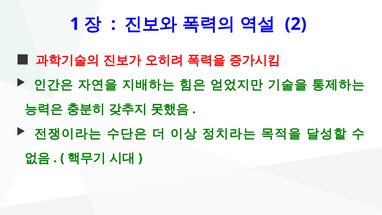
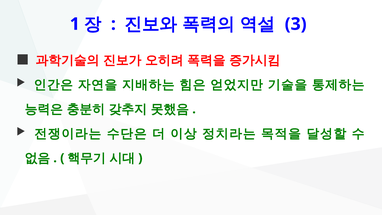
2: 2 -> 3 (296, 24)
